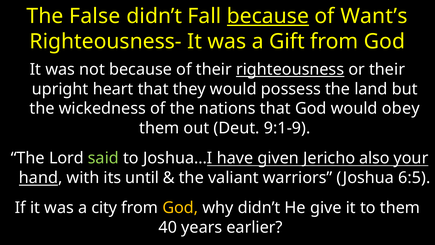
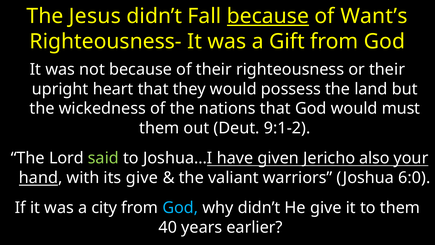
False: False -> Jesus (95, 16)
righteousness underline: present -> none (290, 69)
obey: obey -> must (401, 108)
9:1-9: 9:1-9 -> 9:1-2 (287, 128)
its until: until -> give (142, 177)
6:5: 6:5 -> 6:0 (414, 177)
God colour: yellow -> light blue (180, 208)
